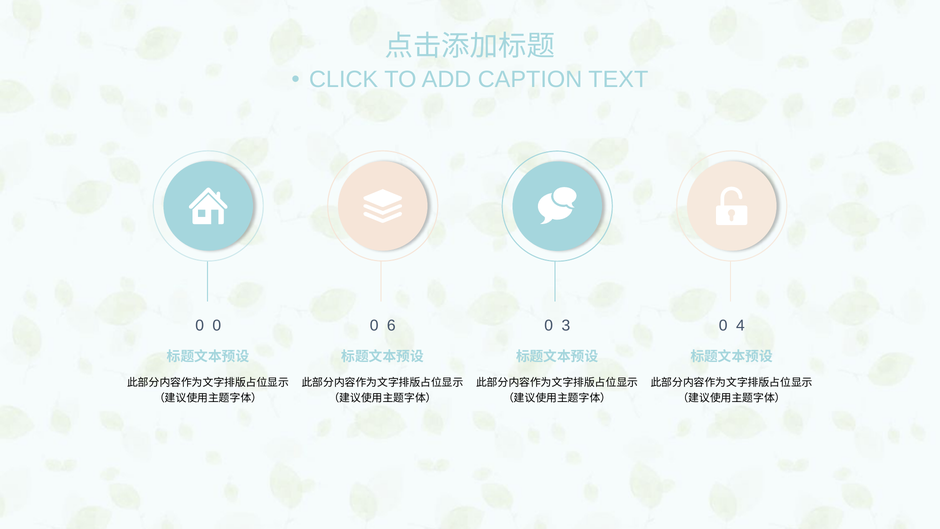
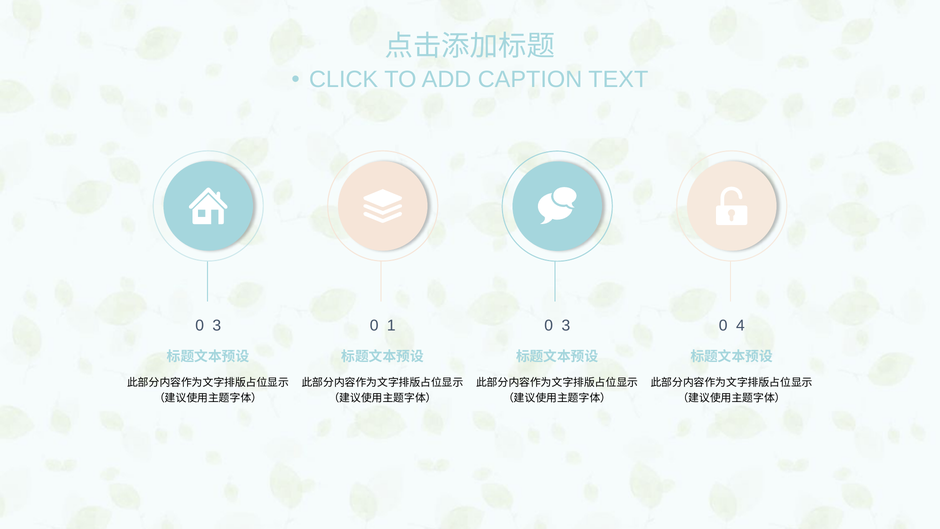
0: 0 -> 3 (217, 325)
6: 6 -> 1 (391, 325)
